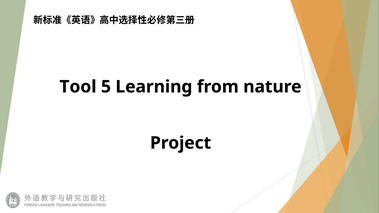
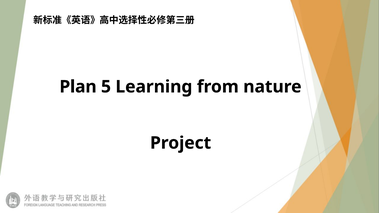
Tool: Tool -> Plan (78, 87)
